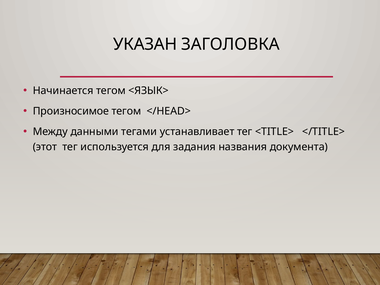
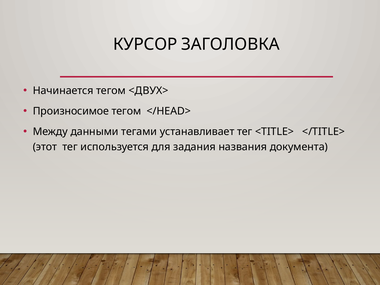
УКАЗАН: УКАЗАН -> КУРСОР (145, 44)
<ЯЗЫК>: <ЯЗЫК> -> <ДВУХ> (149, 91)
